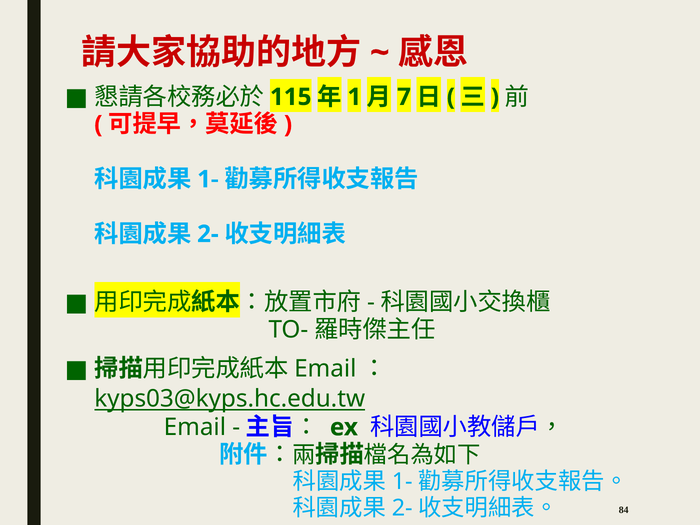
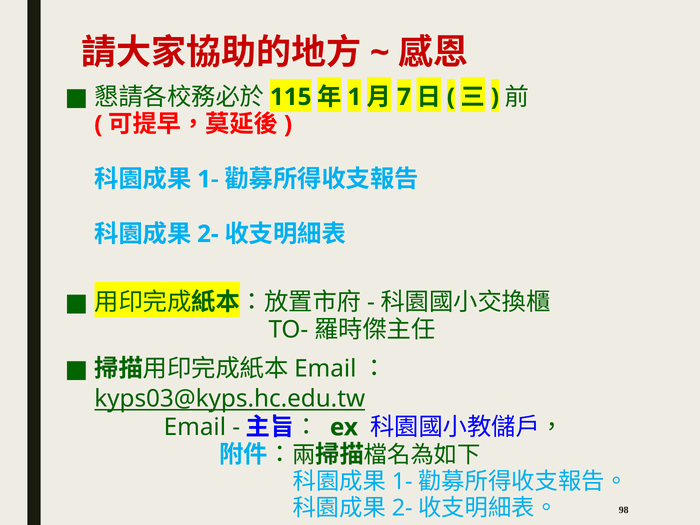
84: 84 -> 98 (624, 510)
